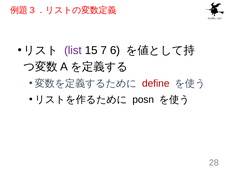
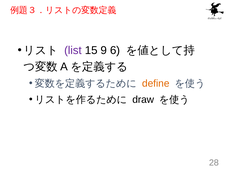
7: 7 -> 9 (104, 50)
define colour: red -> orange (156, 83)
posn: posn -> draw (143, 99)
